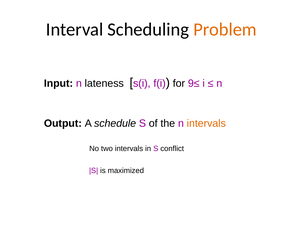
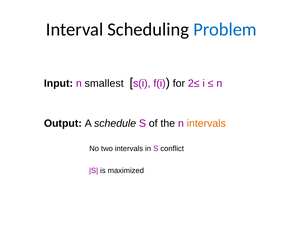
Problem colour: orange -> blue (225, 29)
lateness: lateness -> smallest (104, 83)
9≤: 9≤ -> 2≤ (194, 83)
